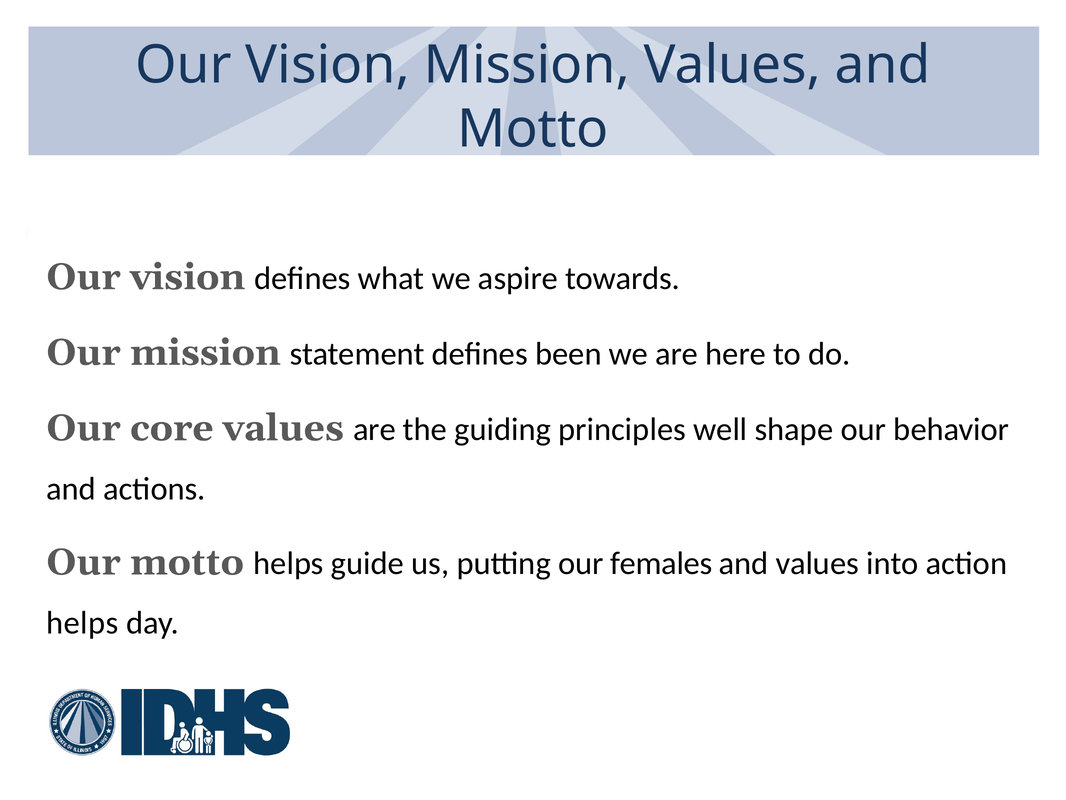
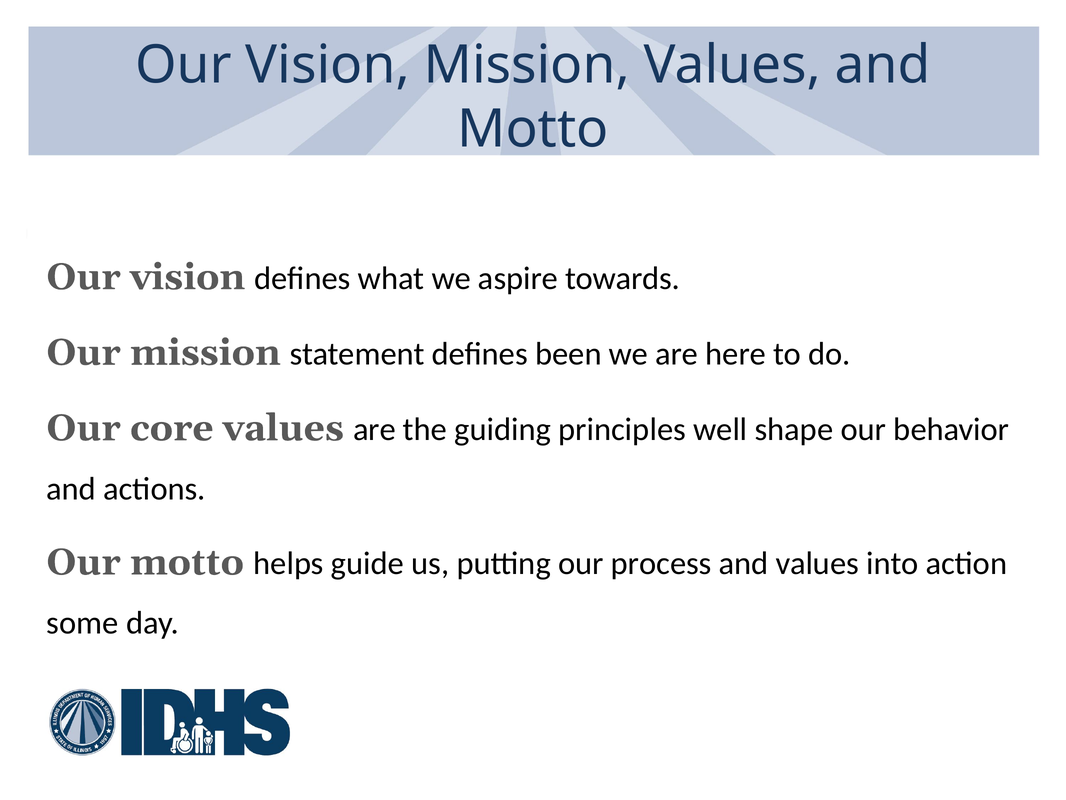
females: females -> process (661, 563)
helps: helps -> some (82, 623)
